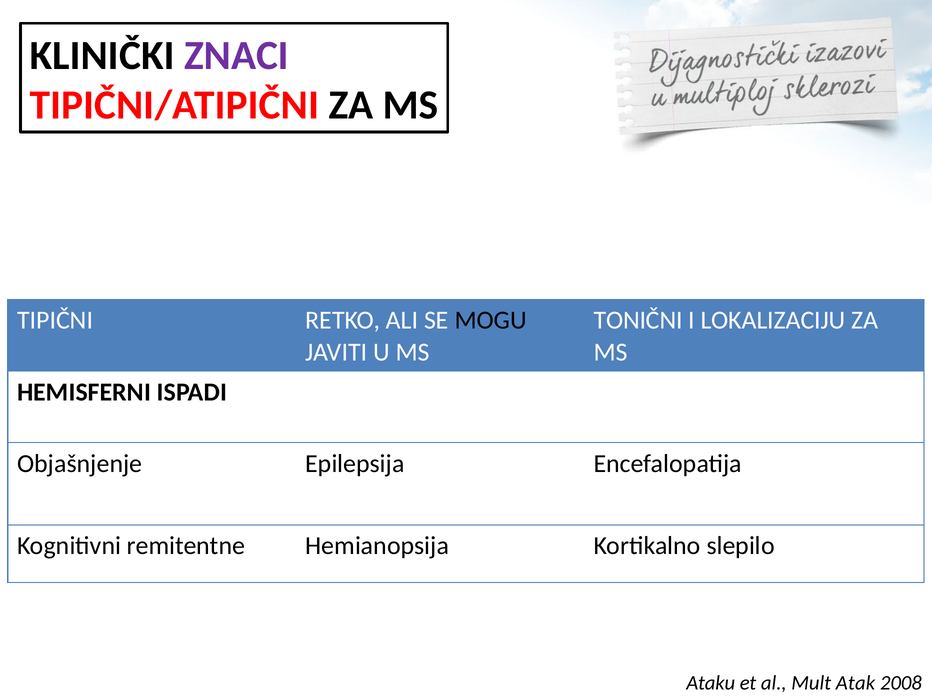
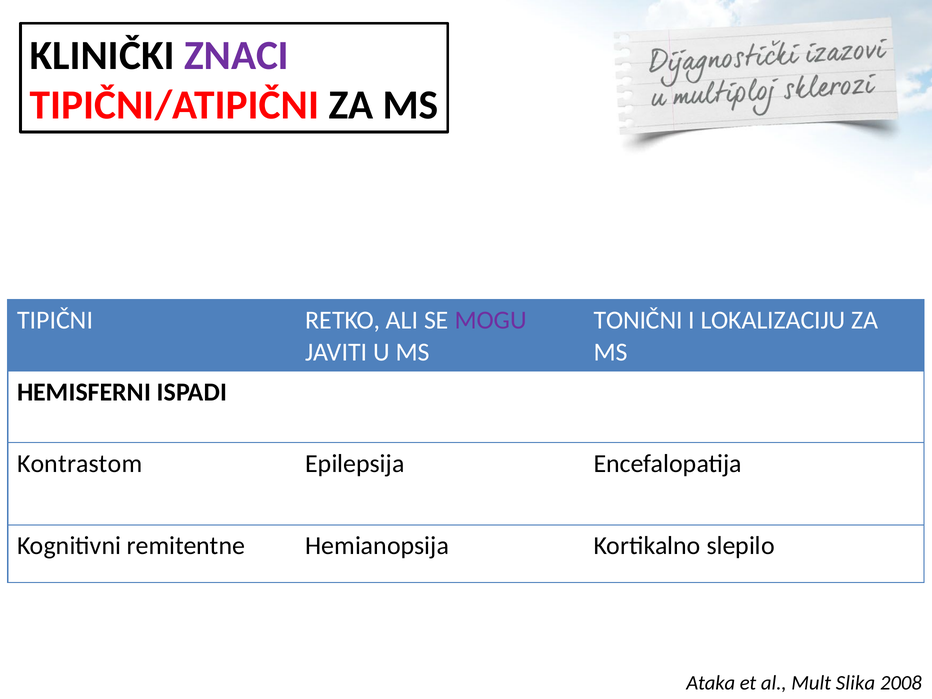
MOGU colour: black -> purple (491, 320)
Objašnjenje: Objašnjenje -> Kontrastom (80, 463)
Ataku: Ataku -> Ataka (711, 683)
Atak: Atak -> Slika (856, 683)
